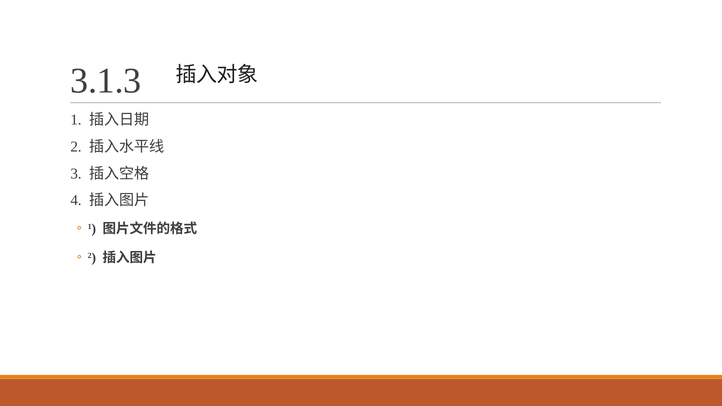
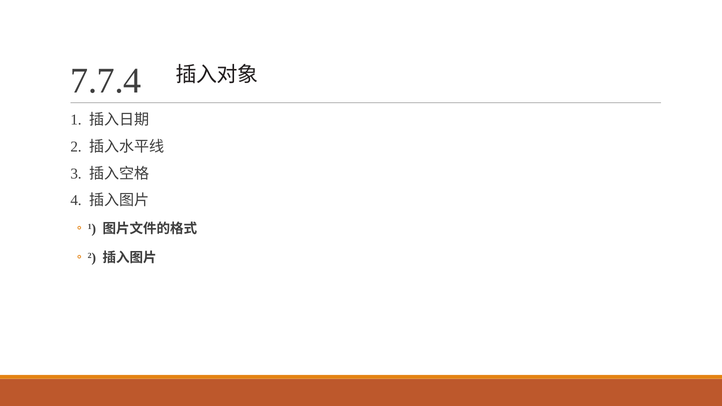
3.1.3: 3.1.3 -> 7.7.4 (106, 81)
